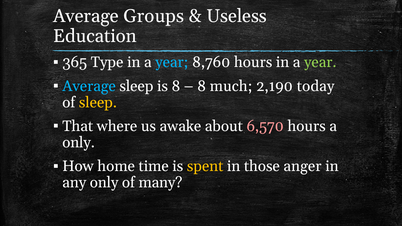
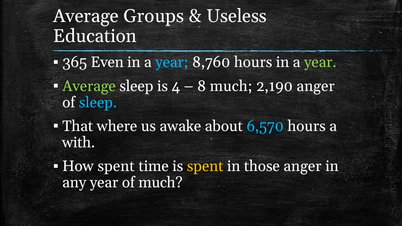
Type: Type -> Even (107, 62)
Average colour: light blue -> light green (89, 86)
is 8: 8 -> 4 (176, 86)
2,190 today: today -> anger (316, 86)
sleep colour: yellow -> light blue (98, 102)
6,570 colour: pink -> light blue (265, 126)
only: only -> with (79, 143)
How home: home -> spent (116, 166)
any only: only -> year (104, 183)
of many: many -> much (160, 183)
